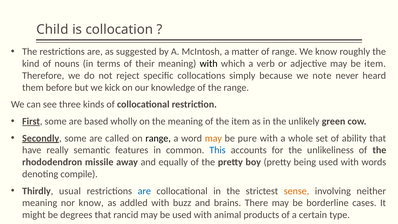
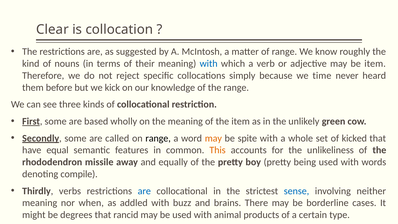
Child: Child -> Clear (52, 30)
with colour: black -> blue (209, 64)
note: note -> time (322, 75)
pure: pure -> spite (247, 138)
ability: ability -> kicked (354, 138)
really: really -> equal (58, 150)
This colour: blue -> orange (218, 150)
usual: usual -> verbs (70, 191)
sense colour: orange -> blue (297, 191)
nor know: know -> when (91, 203)
